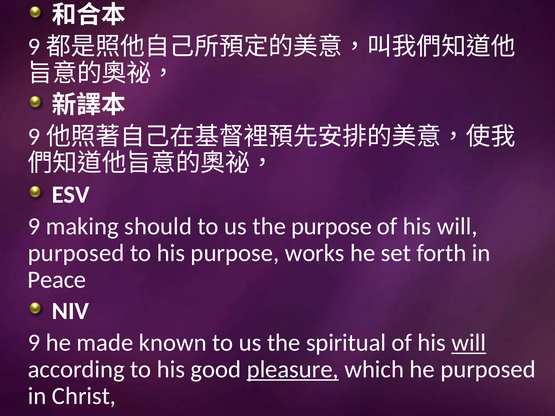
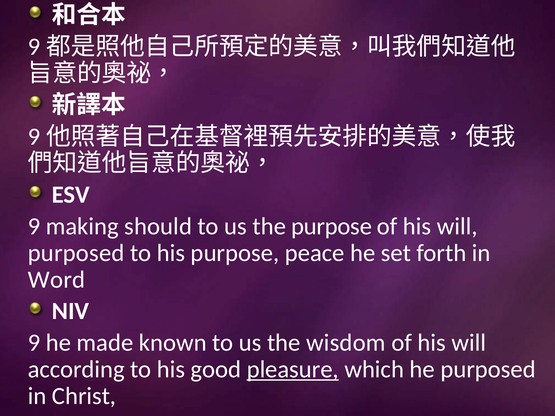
works: works -> peace (315, 253)
Peace: Peace -> Word (57, 280)
spiritual: spiritual -> wisdom (346, 343)
will underline: present -> none (469, 343)
